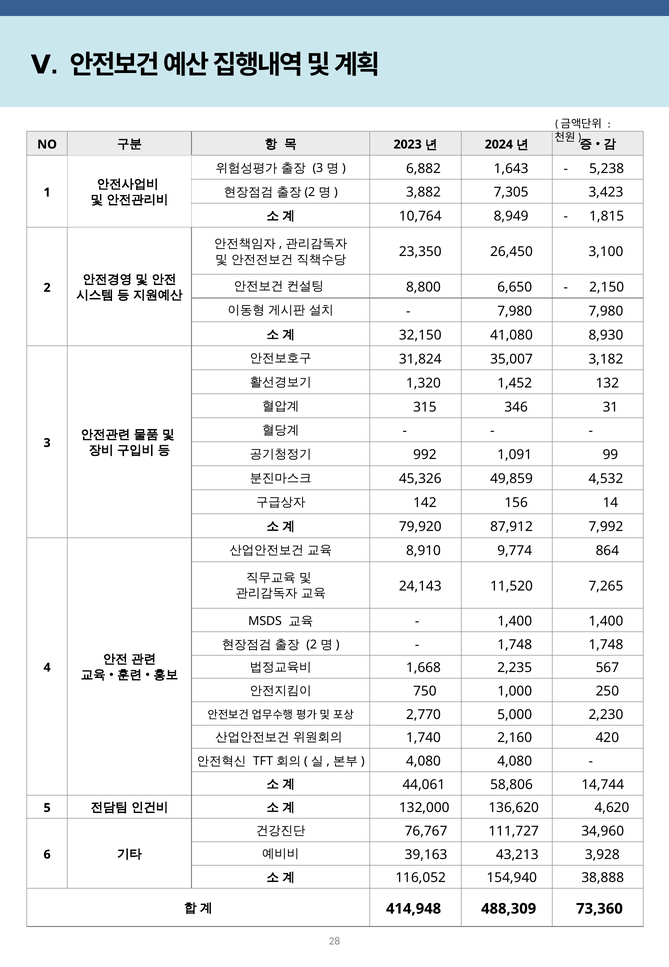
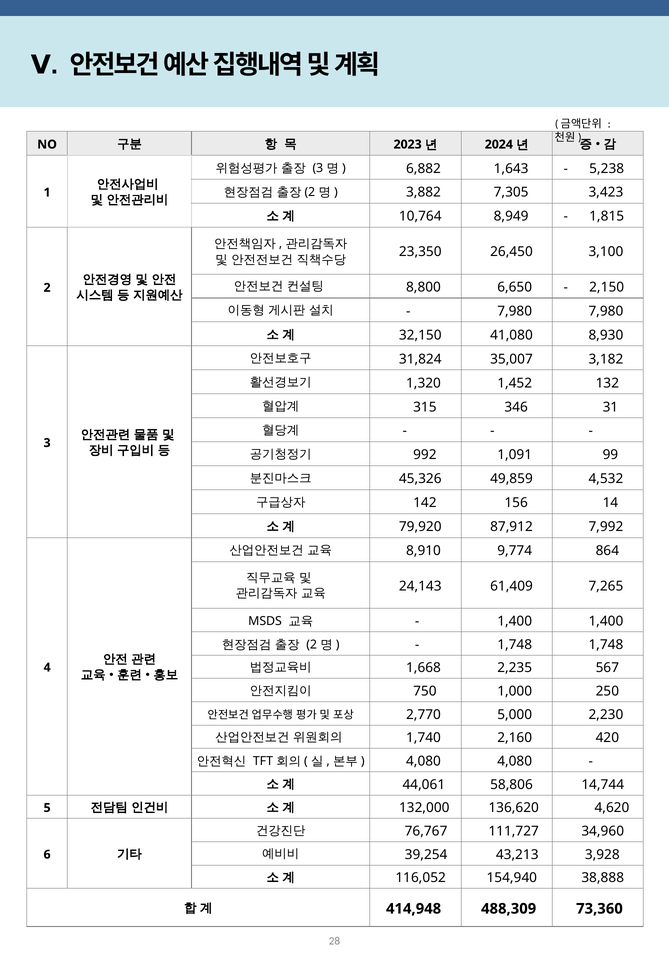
11,520: 11,520 -> 61,409 (512, 586)
39,163: 39,163 -> 39,254 (426, 854)
